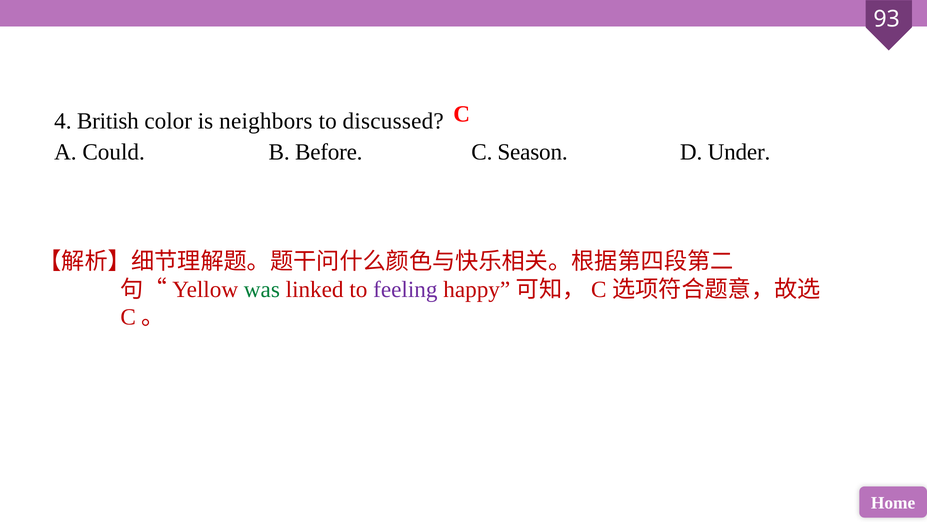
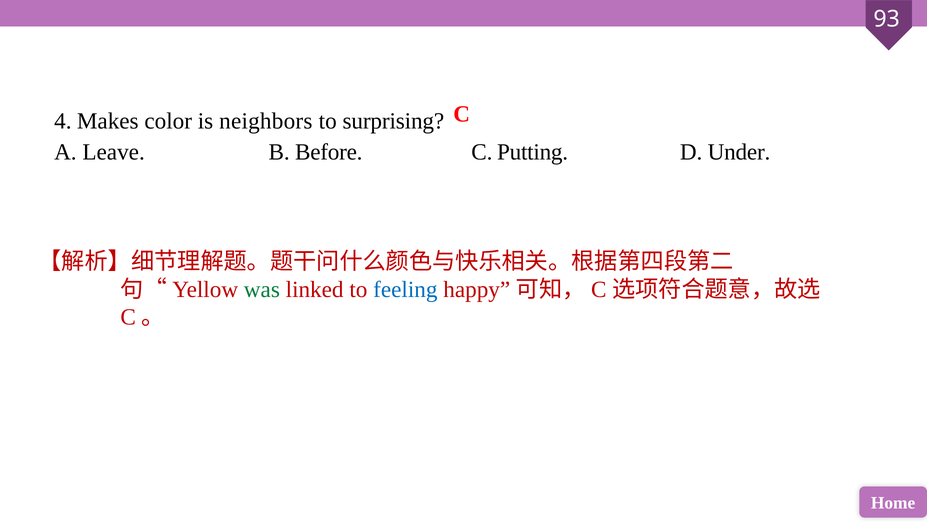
British: British -> Makes (108, 121)
discussed: discussed -> surprising (393, 121)
Could: Could -> Leave (114, 152)
Season: Season -> Putting (533, 152)
feeling colour: purple -> blue (405, 289)
